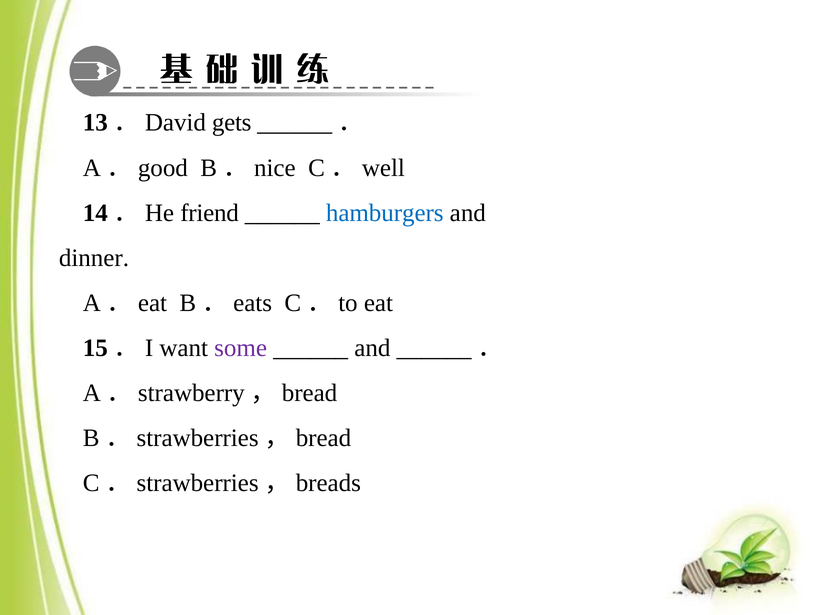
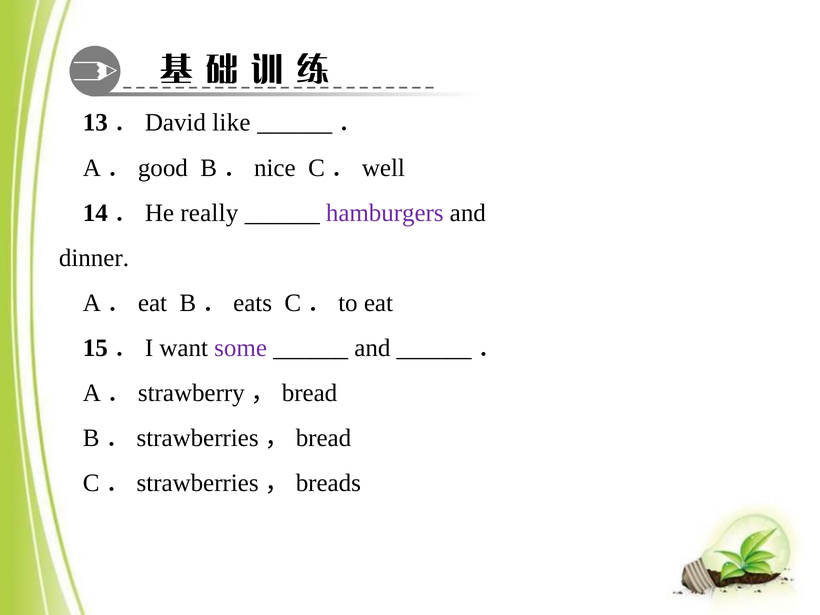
gets: gets -> like (231, 123)
friend: friend -> really (209, 213)
hamburgers colour: blue -> purple (385, 213)
